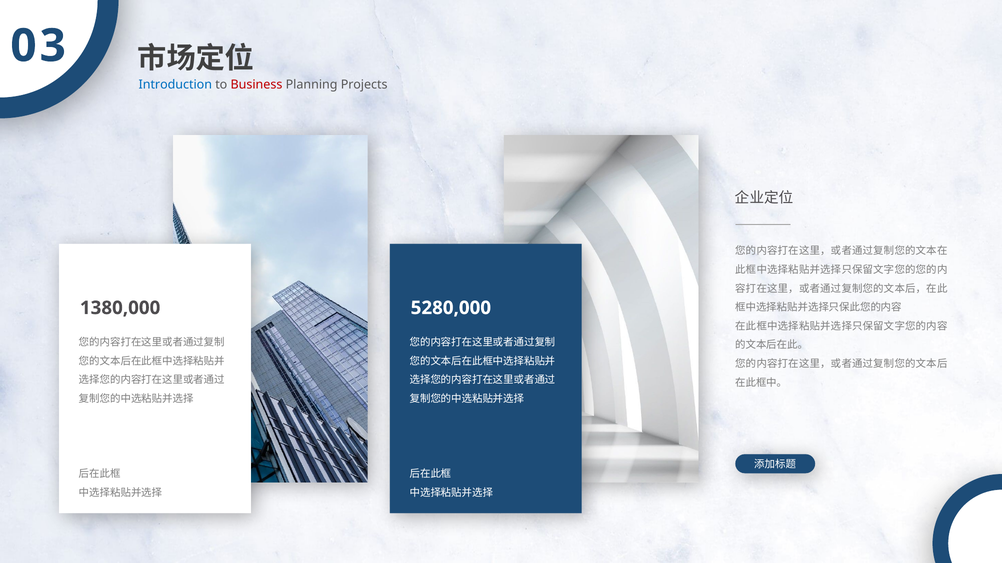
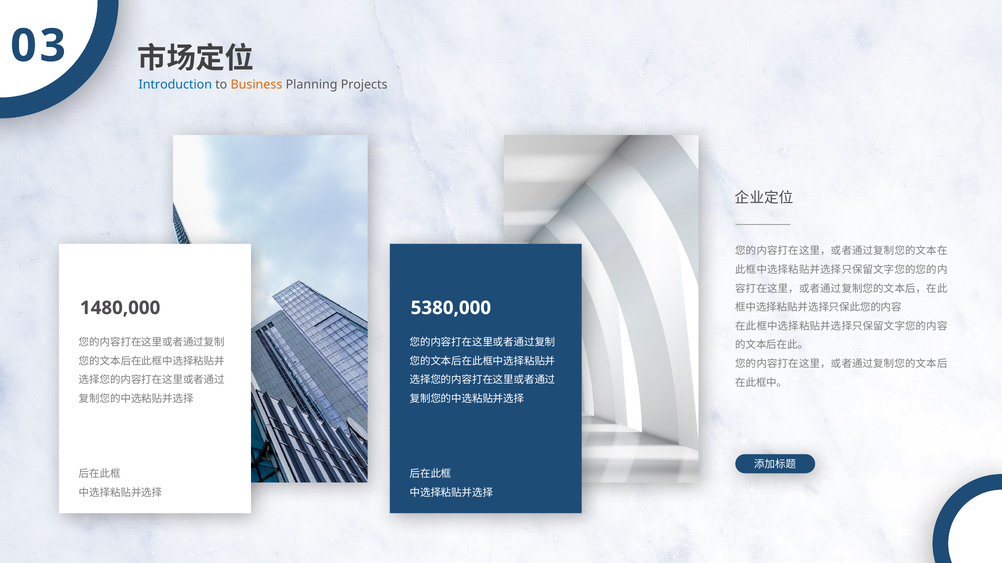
Business colour: red -> orange (256, 85)
1380,000: 1380,000 -> 1480,000 (120, 308)
5280,000: 5280,000 -> 5380,000 (451, 308)
